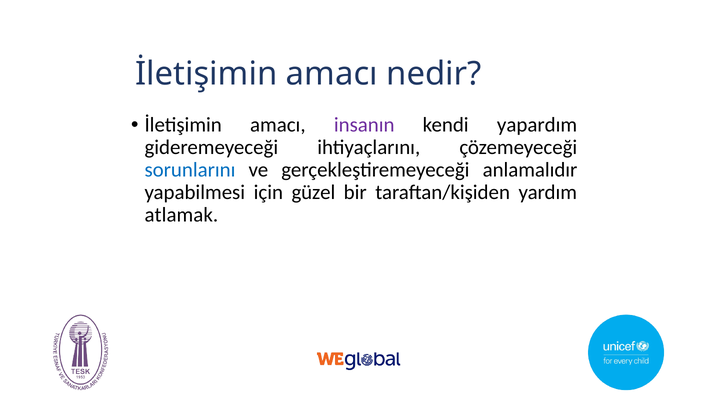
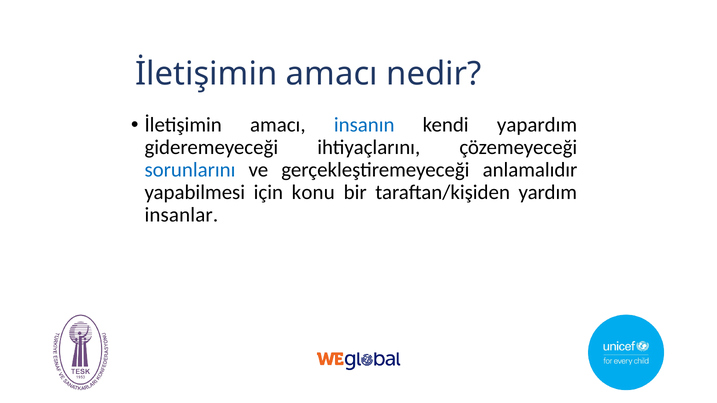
insanın colour: purple -> blue (364, 125)
güzel: güzel -> konu (313, 193)
atlamak: atlamak -> insanlar (181, 215)
